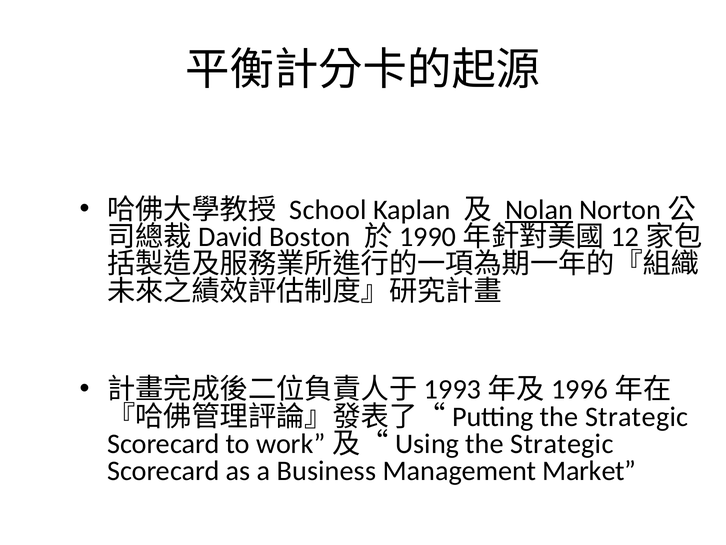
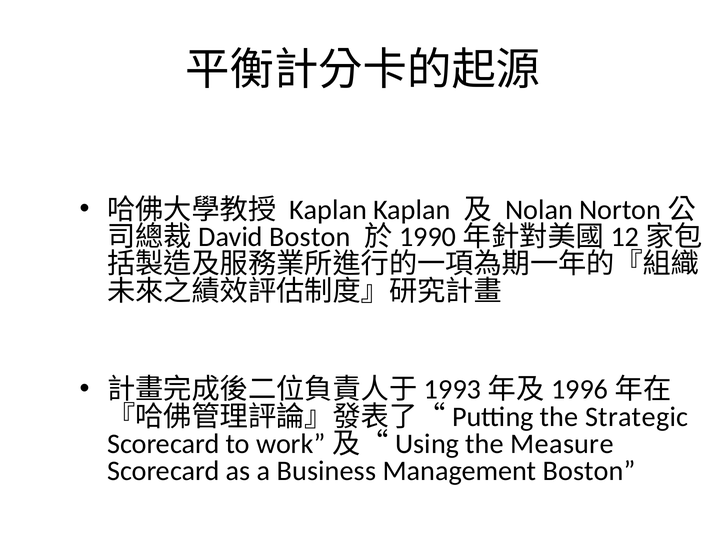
School: School -> Kaplan (328, 210)
Nolan underline: present -> none (539, 210)
Strategic: Strategic -> Measure (562, 444)
Management Market: Market -> Boston (589, 471)
